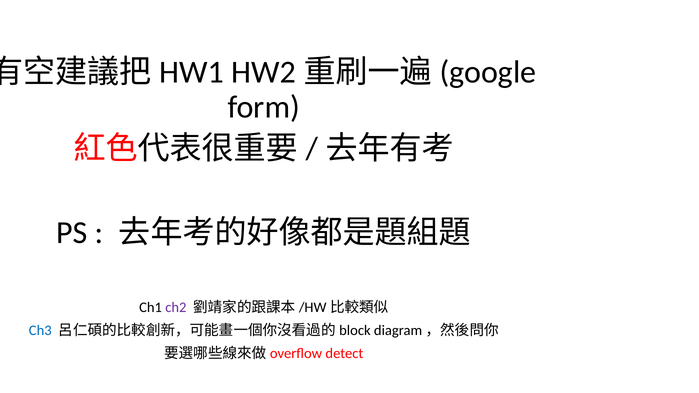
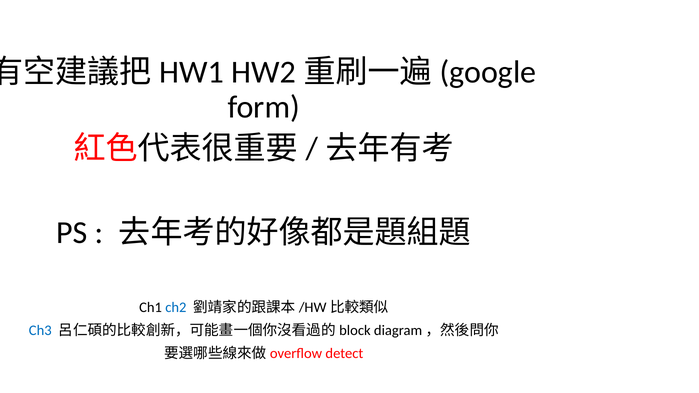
ch2 colour: purple -> blue (176, 307)
